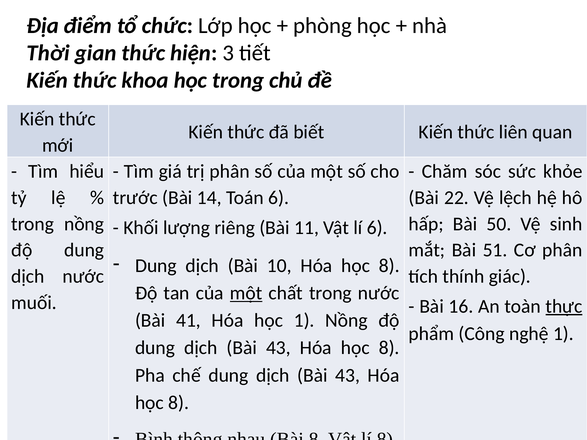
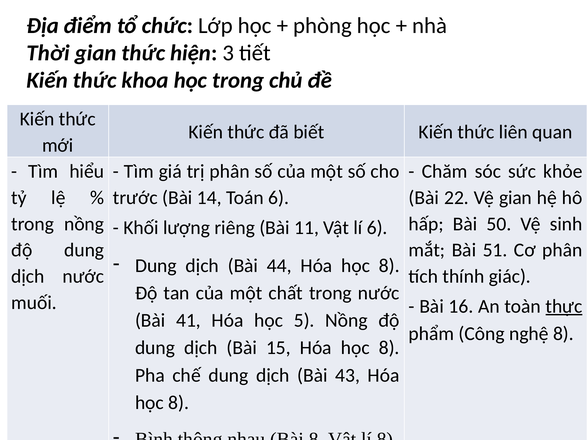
Vệ lệch: lệch -> gian (515, 198)
10: 10 -> 44 (279, 266)
một underline: present -> none (246, 293)
học 1: 1 -> 5 (304, 321)
nghệ 1: 1 -> 8 (563, 334)
43: 43 -> 15 (278, 348)
